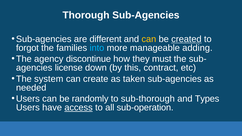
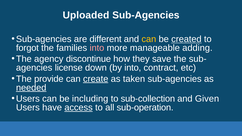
Thorough: Thorough -> Uploaded (86, 15)
into colour: light blue -> pink (97, 48)
must: must -> save (162, 59)
by this: this -> into (133, 68)
system: system -> provide (49, 79)
create underline: none -> present (96, 79)
needed underline: none -> present (31, 88)
randomly: randomly -> including (90, 99)
sub-thorough: sub-thorough -> sub-collection (148, 99)
Types: Types -> Given (207, 99)
